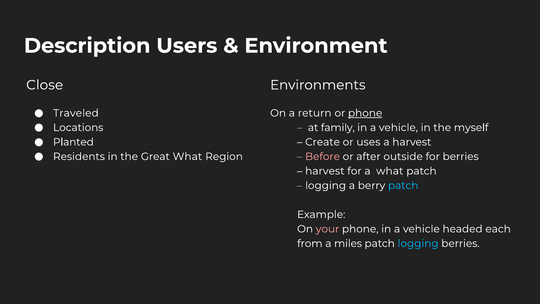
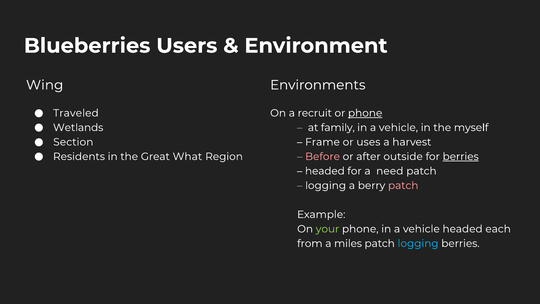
Description: Description -> Blueberries (87, 46)
Close: Close -> Wing (45, 85)
return: return -> recruit (315, 113)
Locations: Locations -> Wetlands (78, 127)
Planted: Planted -> Section (73, 142)
Create: Create -> Frame (323, 142)
berries underline: none -> present (461, 156)
harvest: harvest -> headed (325, 171)
a what: what -> need (390, 171)
patch colour: light blue -> pink (403, 185)
your colour: pink -> light green (327, 229)
